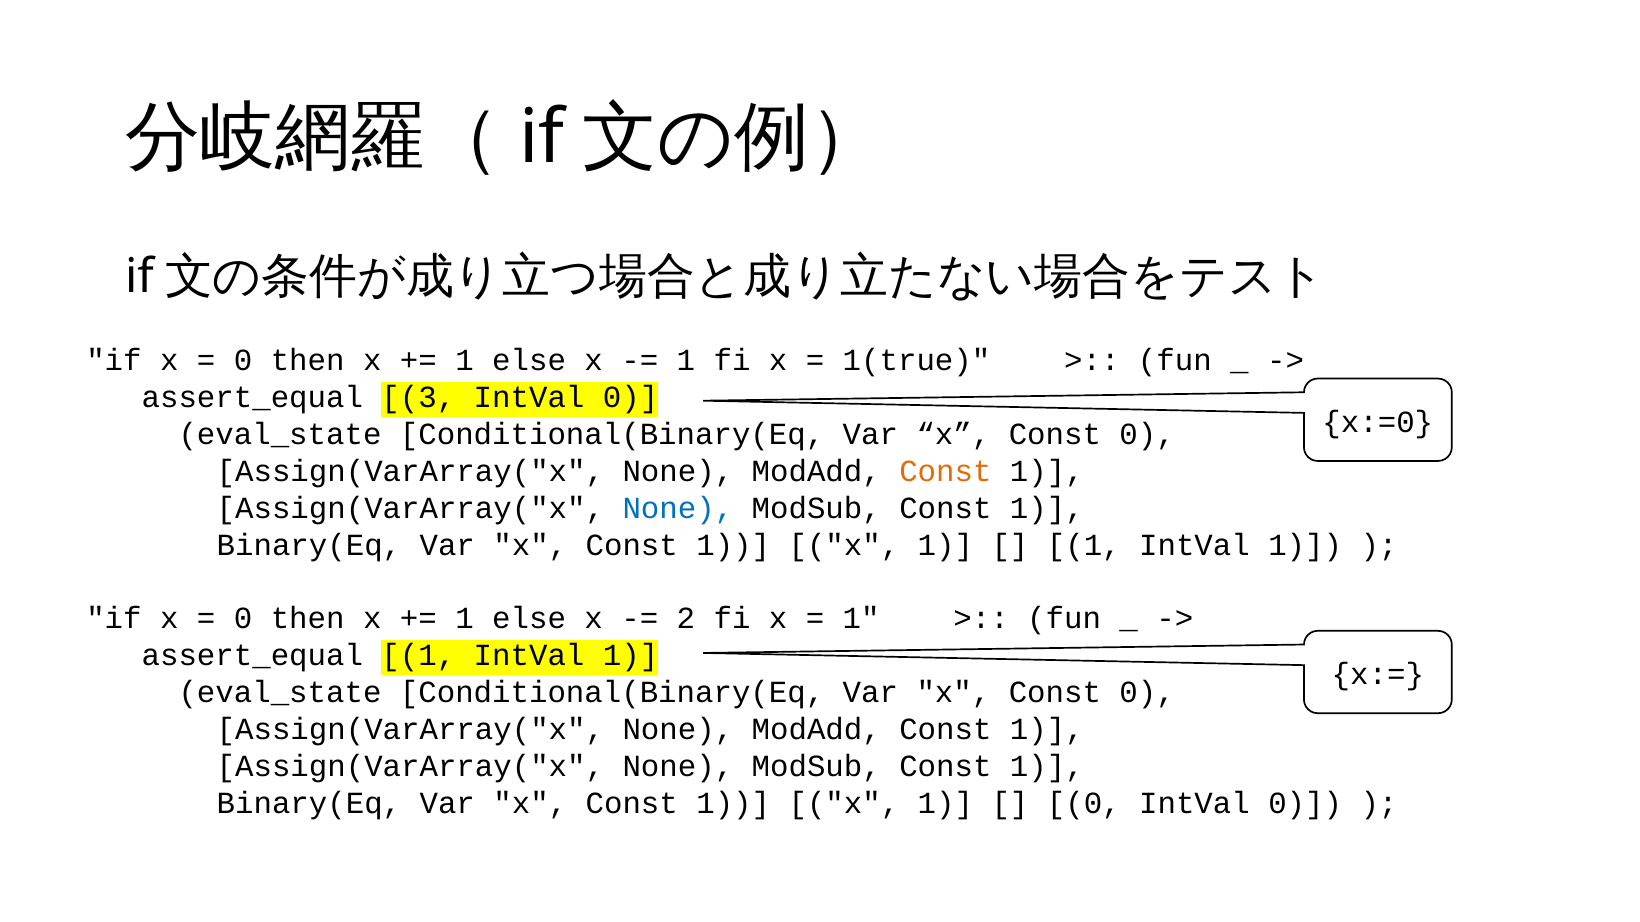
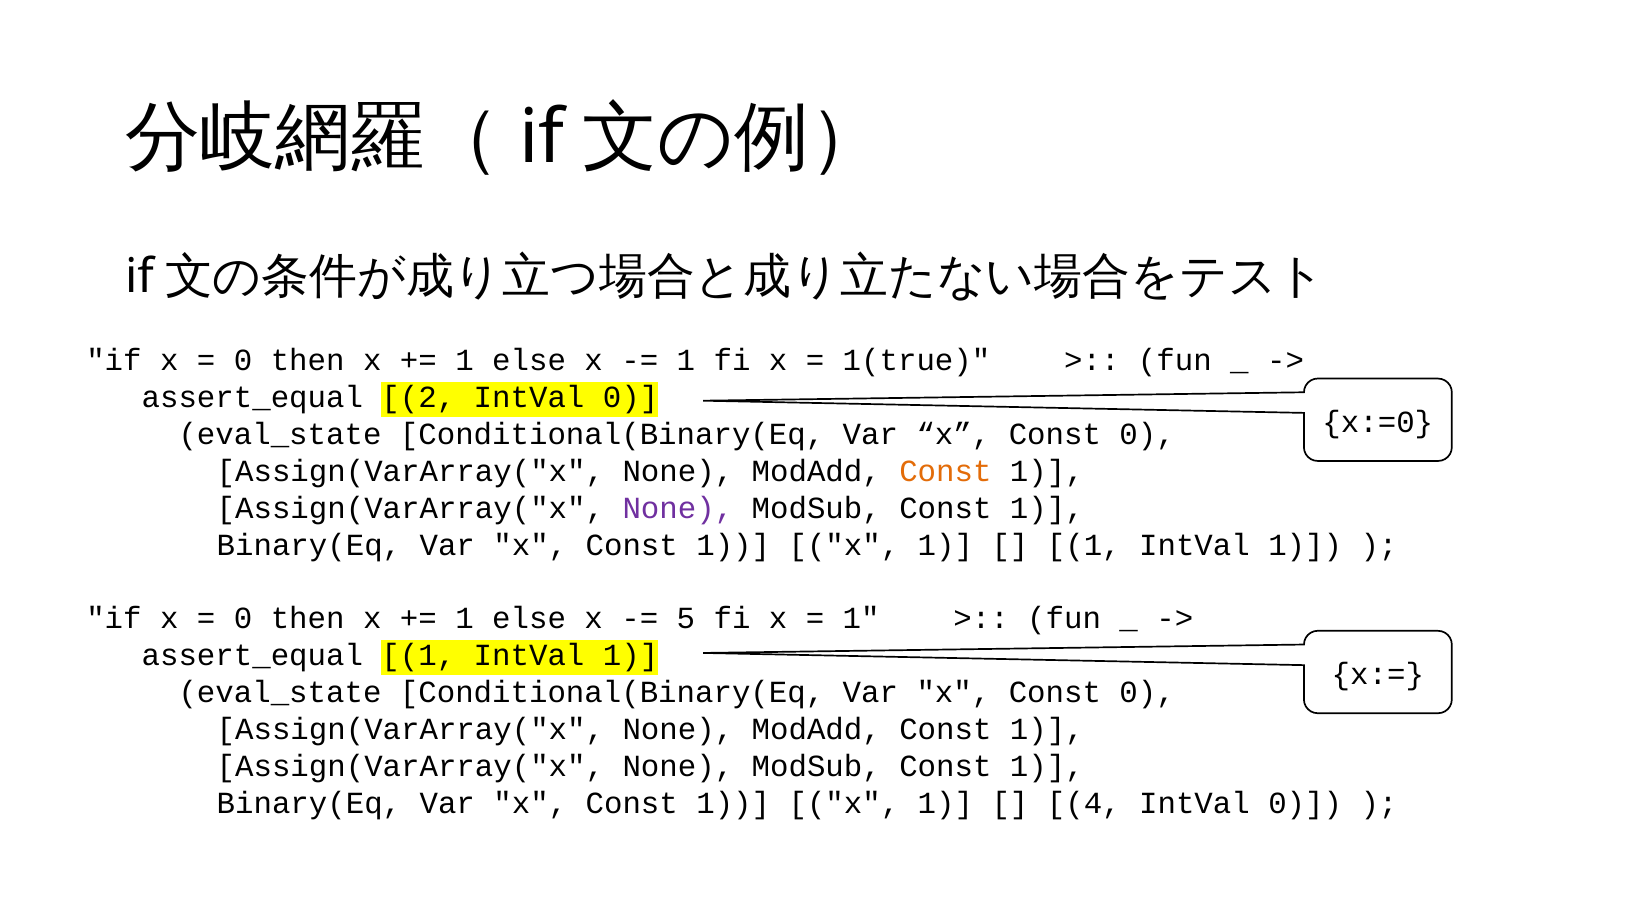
3: 3 -> 2 (418, 398)
None colour: blue -> purple (678, 508)
2: 2 -> 5 (686, 619)
0: 0 -> 4 (1084, 804)
